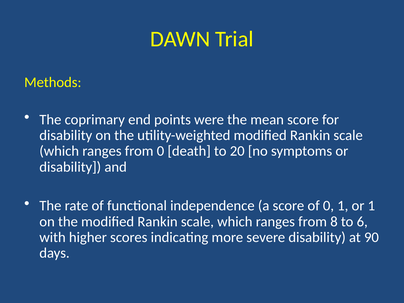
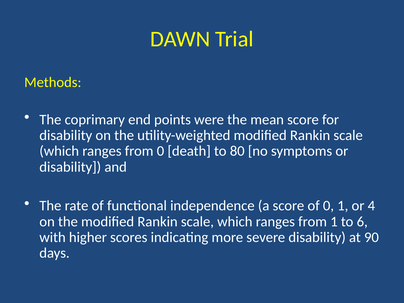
20: 20 -> 80 (237, 151)
or 1: 1 -> 4 (371, 206)
from 8: 8 -> 1 (334, 222)
